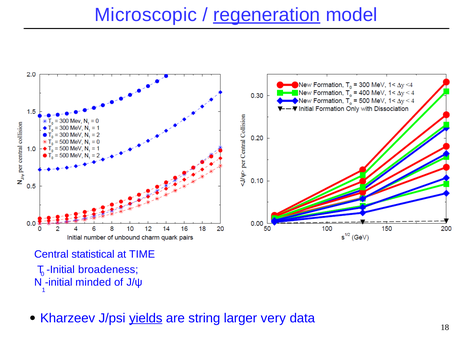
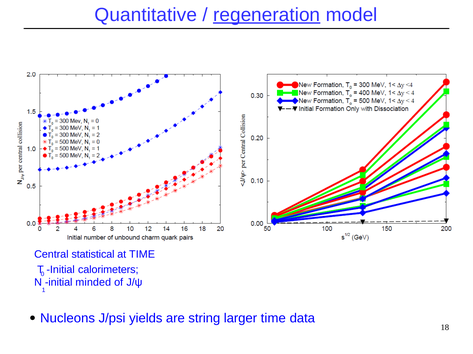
Microscopic: Microscopic -> Quantitative (146, 15)
broadeness: broadeness -> calorimeters (108, 270)
Kharzeev: Kharzeev -> Nucleons (68, 318)
yields underline: present -> none (146, 318)
larger very: very -> time (273, 318)
